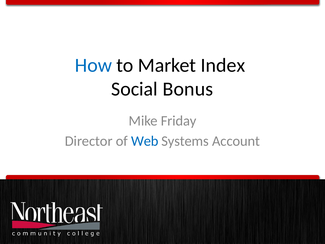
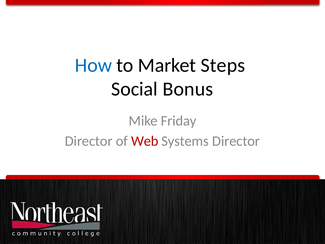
Index: Index -> Steps (223, 65)
Web colour: blue -> red (145, 141)
Systems Account: Account -> Director (236, 141)
